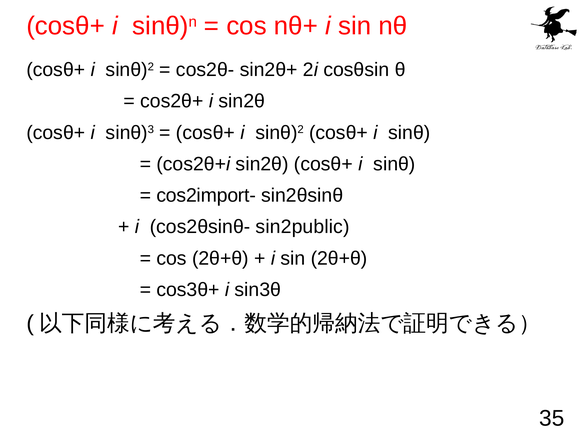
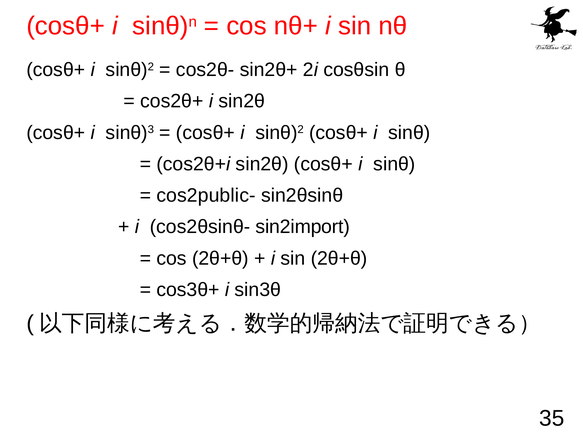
cos2import-: cos2import- -> cos2public- (206, 196)
sin2public: sin2public -> sin2import (303, 227)
